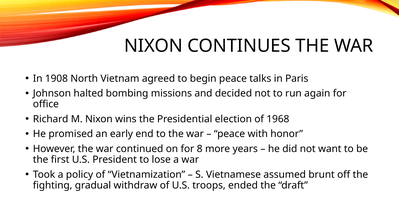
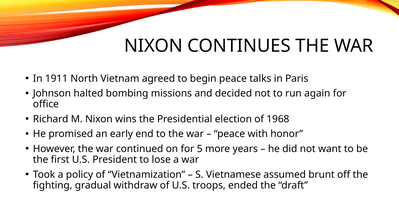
1908: 1908 -> 1911 (56, 79)
8: 8 -> 5 (200, 149)
